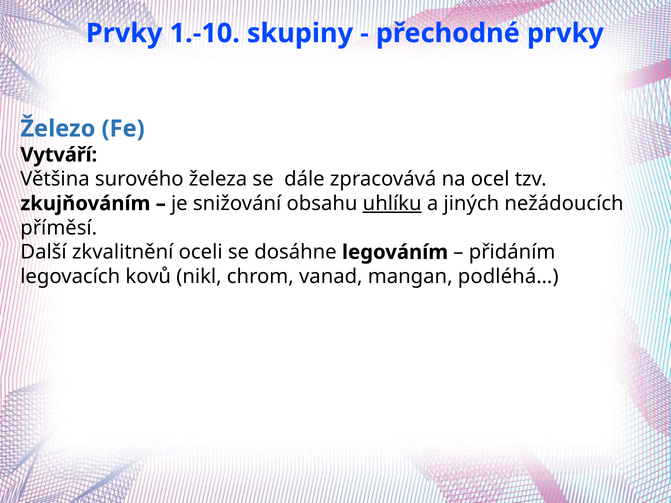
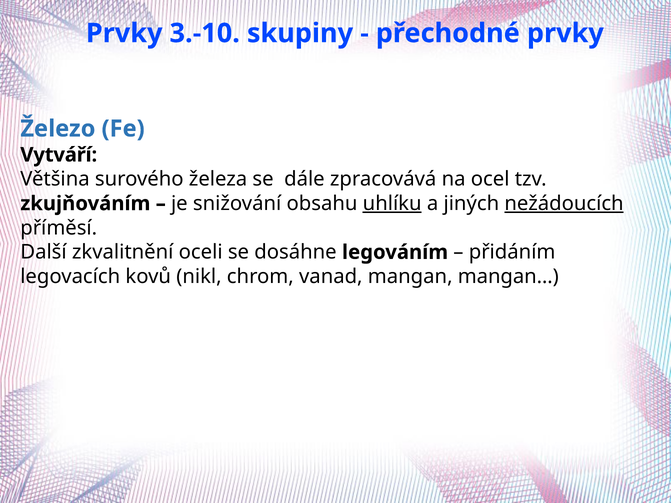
1.-10: 1.-10 -> 3.-10 (205, 33)
nežádoucích underline: none -> present (564, 204)
podléhá…: podléhá… -> mangan… (508, 277)
